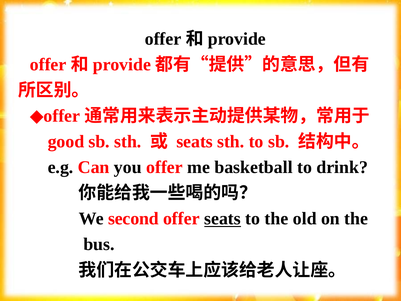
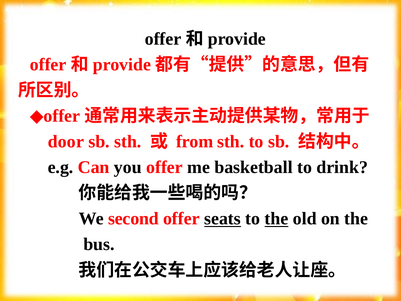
good: good -> door (66, 142)
seats: seats -> from (195, 142)
the underline: none -> present (276, 219)
